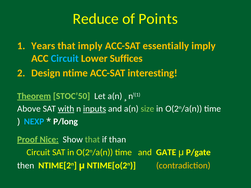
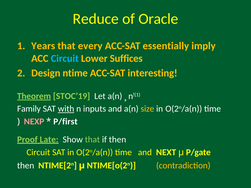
Points: Points -> Oracle (158, 19)
that imply: imply -> every (90, 46)
STOC’50: STOC’50 -> STOC’19 (72, 96)
Above: Above -> Family (29, 109)
inputs underline: present -> none (95, 109)
size colour: light green -> yellow (147, 109)
NEXP colour: light blue -> pink (34, 122)
P/long: P/long -> P/first (65, 122)
Nice: Nice -> Late (49, 140)
if than: than -> then (118, 140)
GATE: GATE -> NEXT (166, 153)
